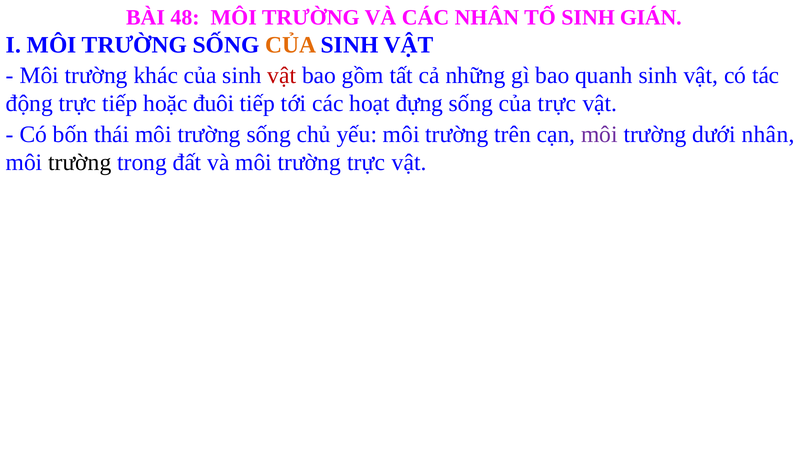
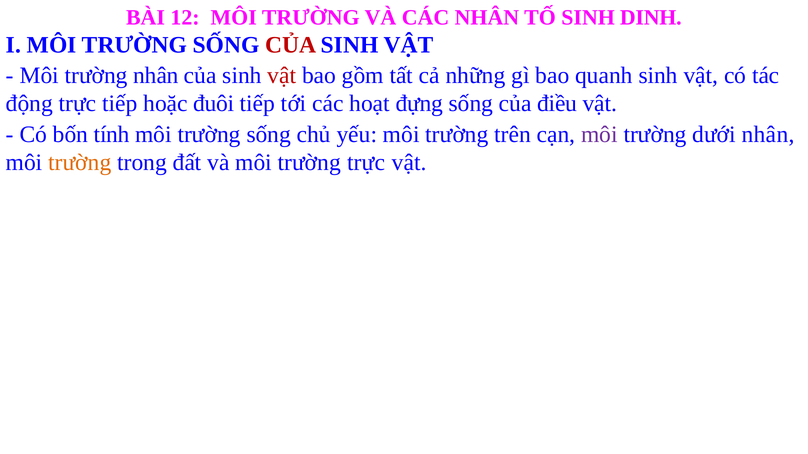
48: 48 -> 12 (185, 18)
GIÁN: GIÁN -> DINH (651, 18)
CỦA colour: orange -> red (291, 45)
trường khác: khác -> nhân (156, 75)
của trực: trực -> điều (557, 104)
thái: thái -> tính (112, 135)
trường colour: black -> orange (80, 163)
